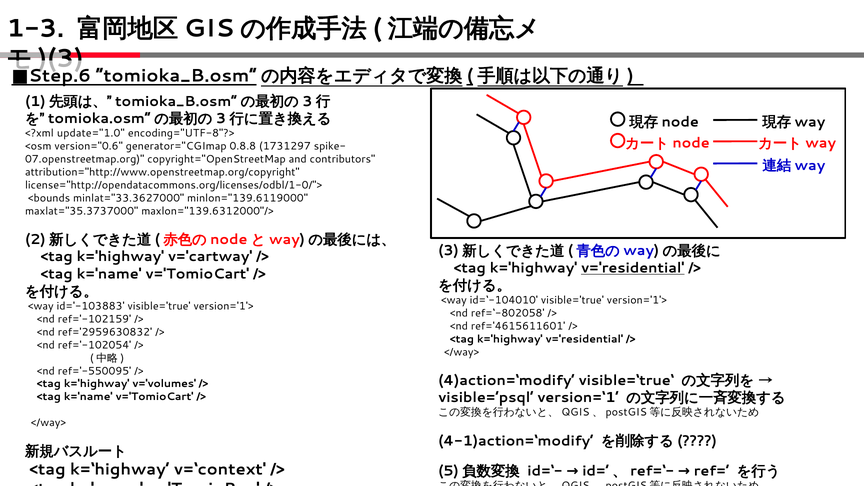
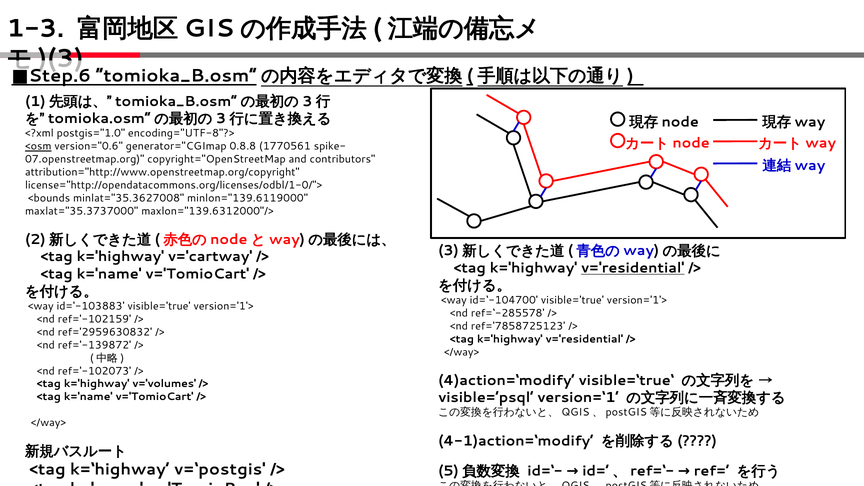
update="1.0: update="1.0 -> postgis="1.0 (91, 133)
<osm underline: none -> present (38, 146)
1731297: 1731297 -> 1770561 (285, 146)
minlat="33.3627000: minlat="33.3627000 -> minlat="35.3627008 (129, 198)
id=‘-104010: id=‘-104010 -> id=‘-104700 (504, 300)
ref=‘-802058: ref=‘-802058 -> ref=‘-285578 (508, 313)
ref='4615611601: ref='4615611601 -> ref='7858725123 (518, 326)
ref='-102054: ref='-102054 -> ref='-139872 (95, 345)
ref='-550095: ref='-550095 -> ref='-102073 (95, 371)
v=‘context: v=‘context -> v=‘postgis (220, 470)
